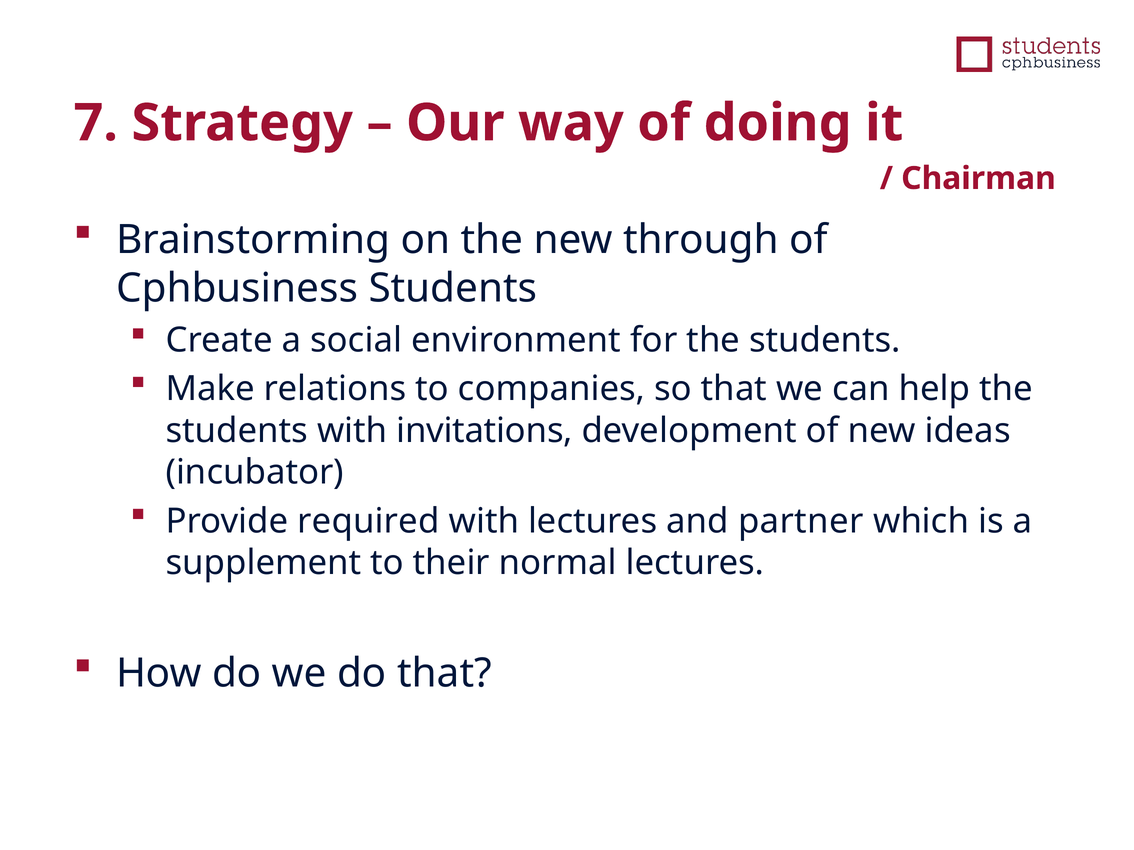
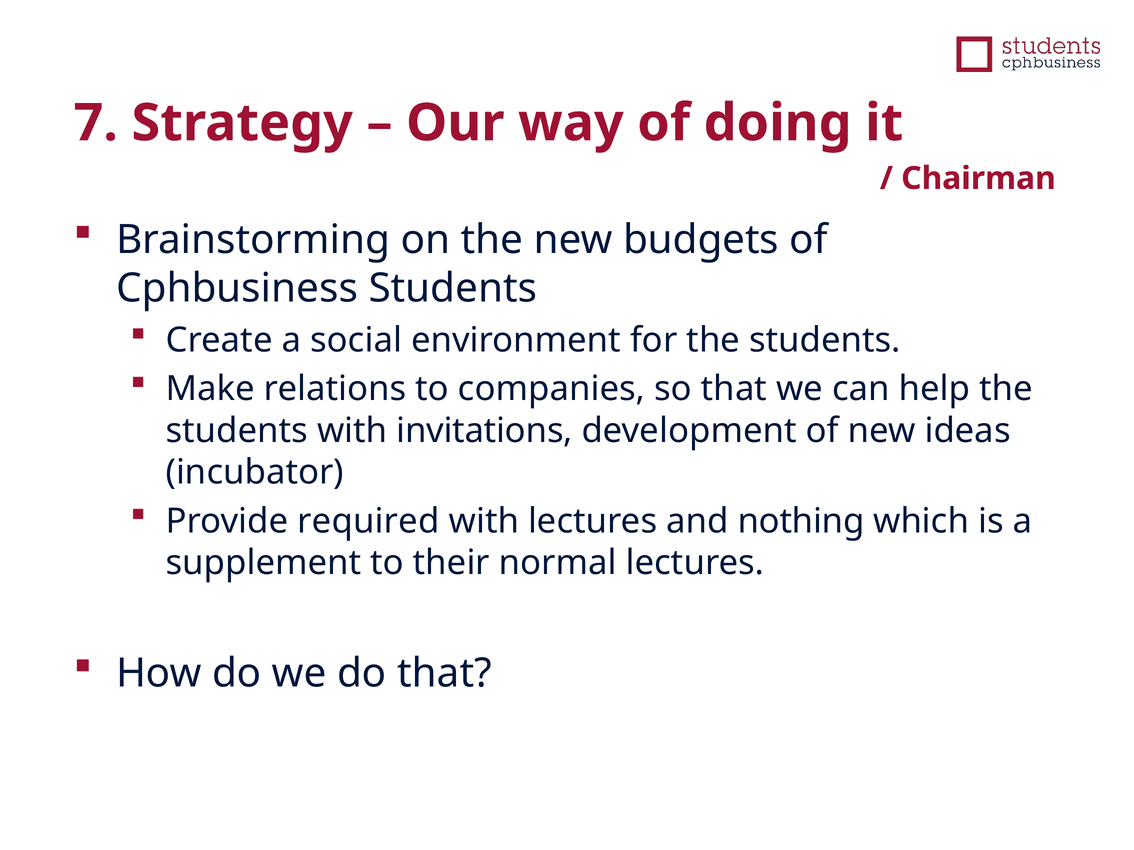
through: through -> budgets (701, 240)
partner: partner -> nothing (801, 521)
